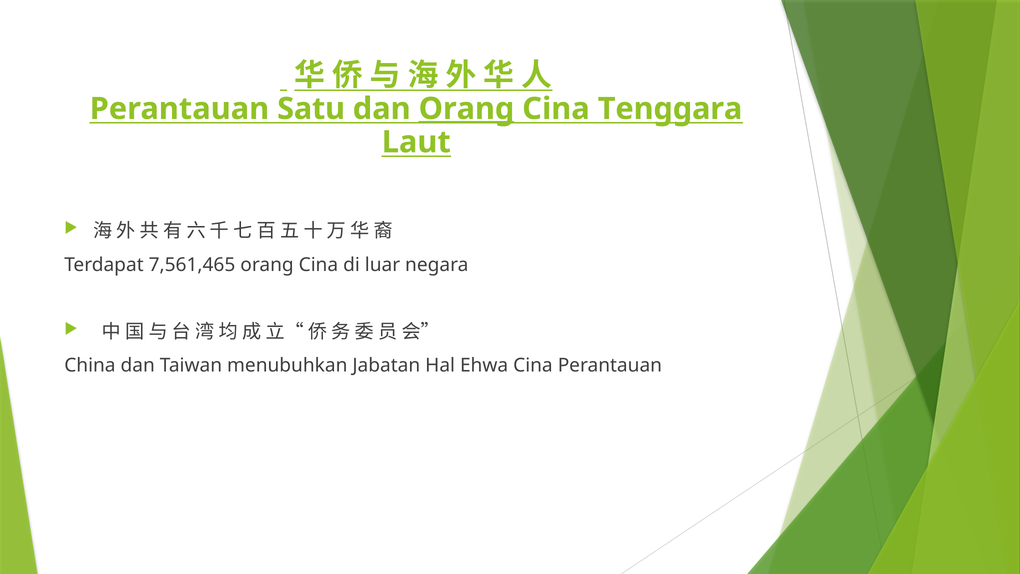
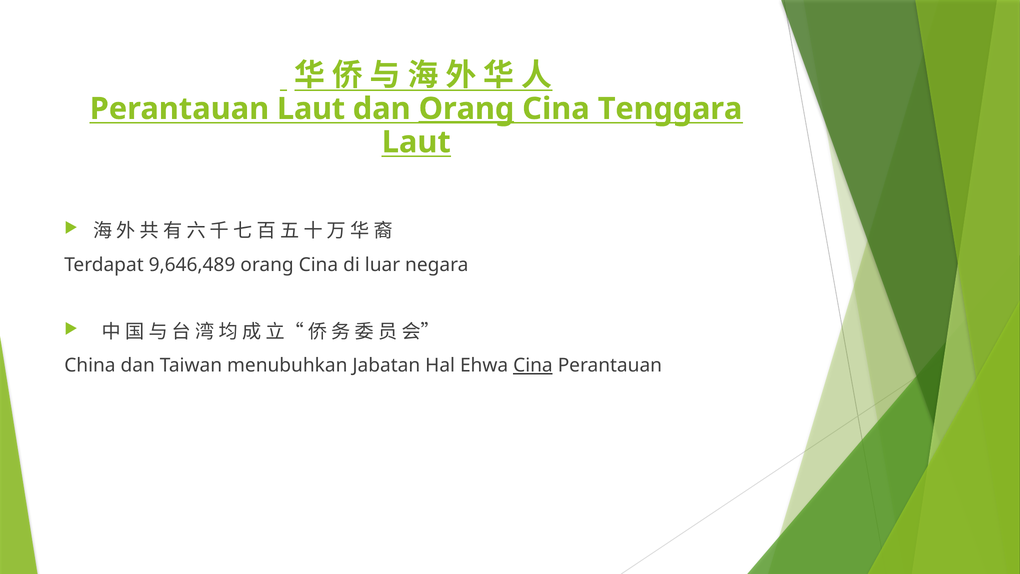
Perantauan Satu: Satu -> Laut (311, 109)
7,561,465: 7,561,465 -> 9,646,489 (192, 265)
Cina underline: none -> present (533, 365)
